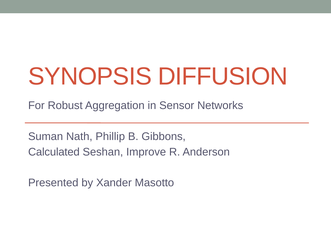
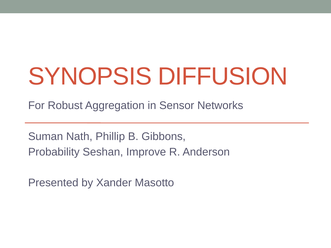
Calculated: Calculated -> Probability (54, 152)
